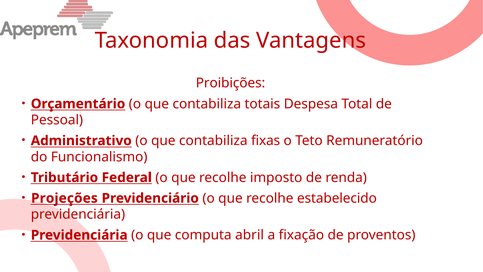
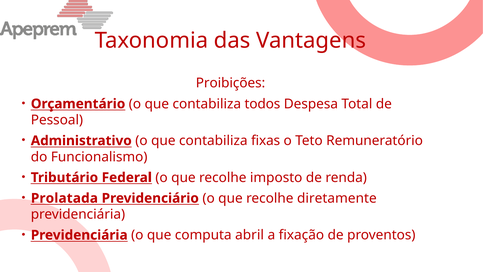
totais: totais -> todos (262, 104)
Projeções: Projeções -> Prolatada (64, 198)
estabelecido: estabelecido -> diretamente (337, 198)
